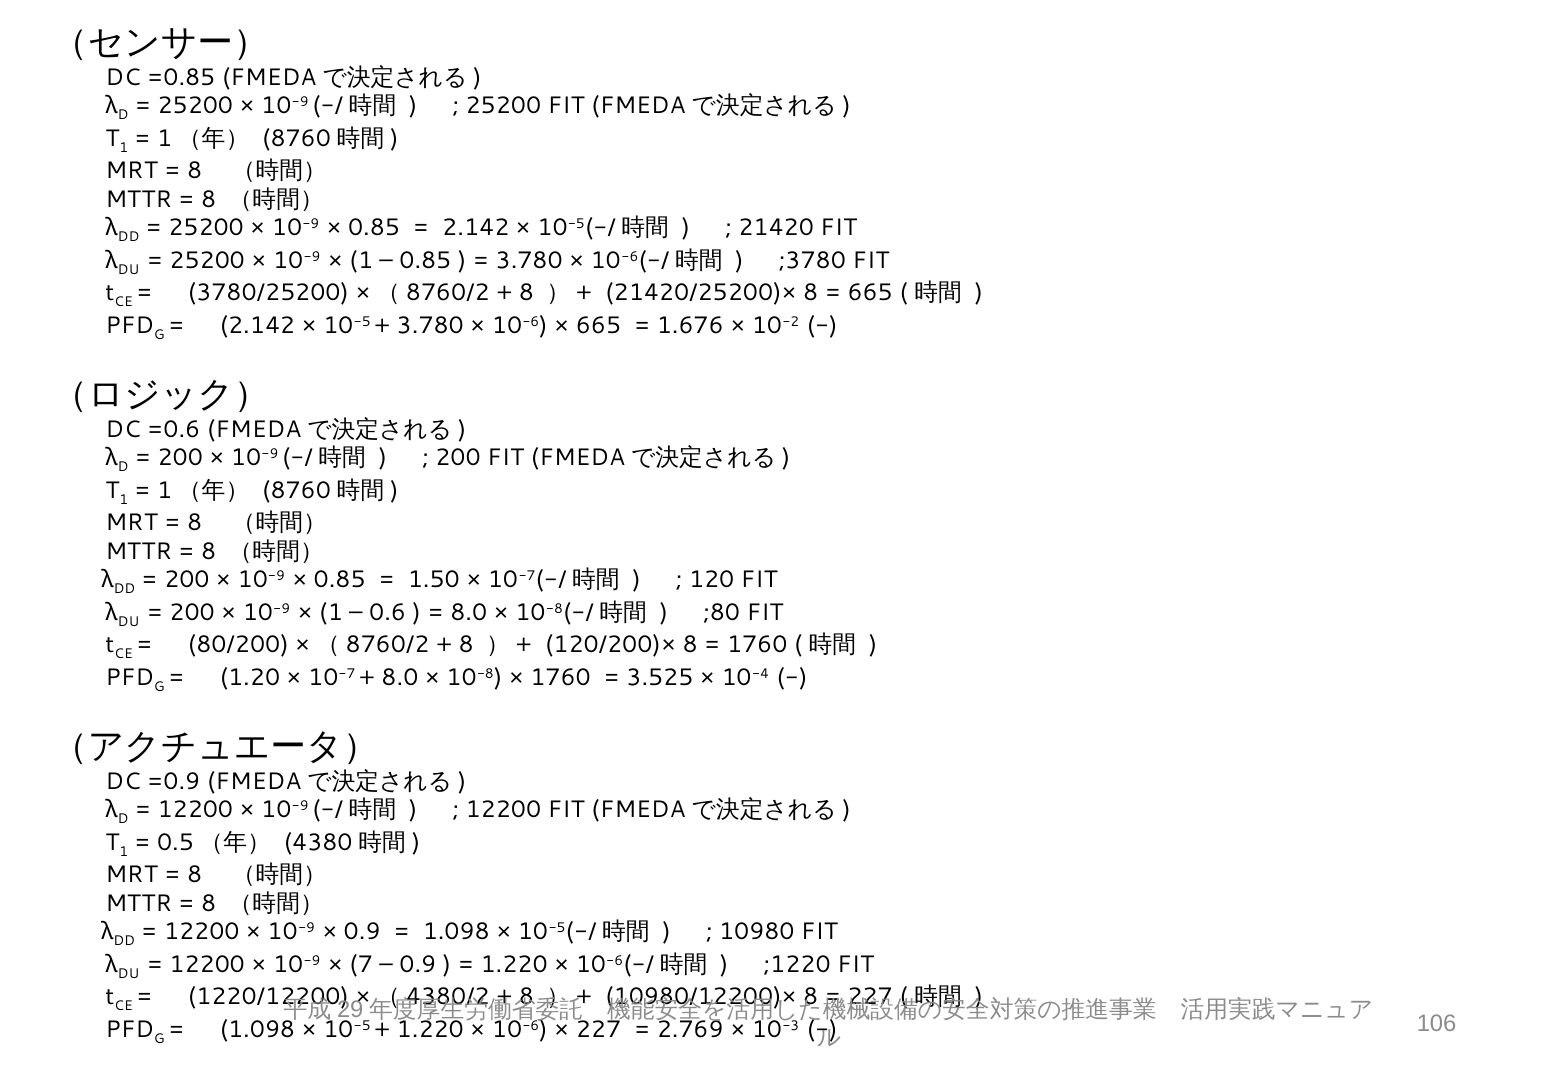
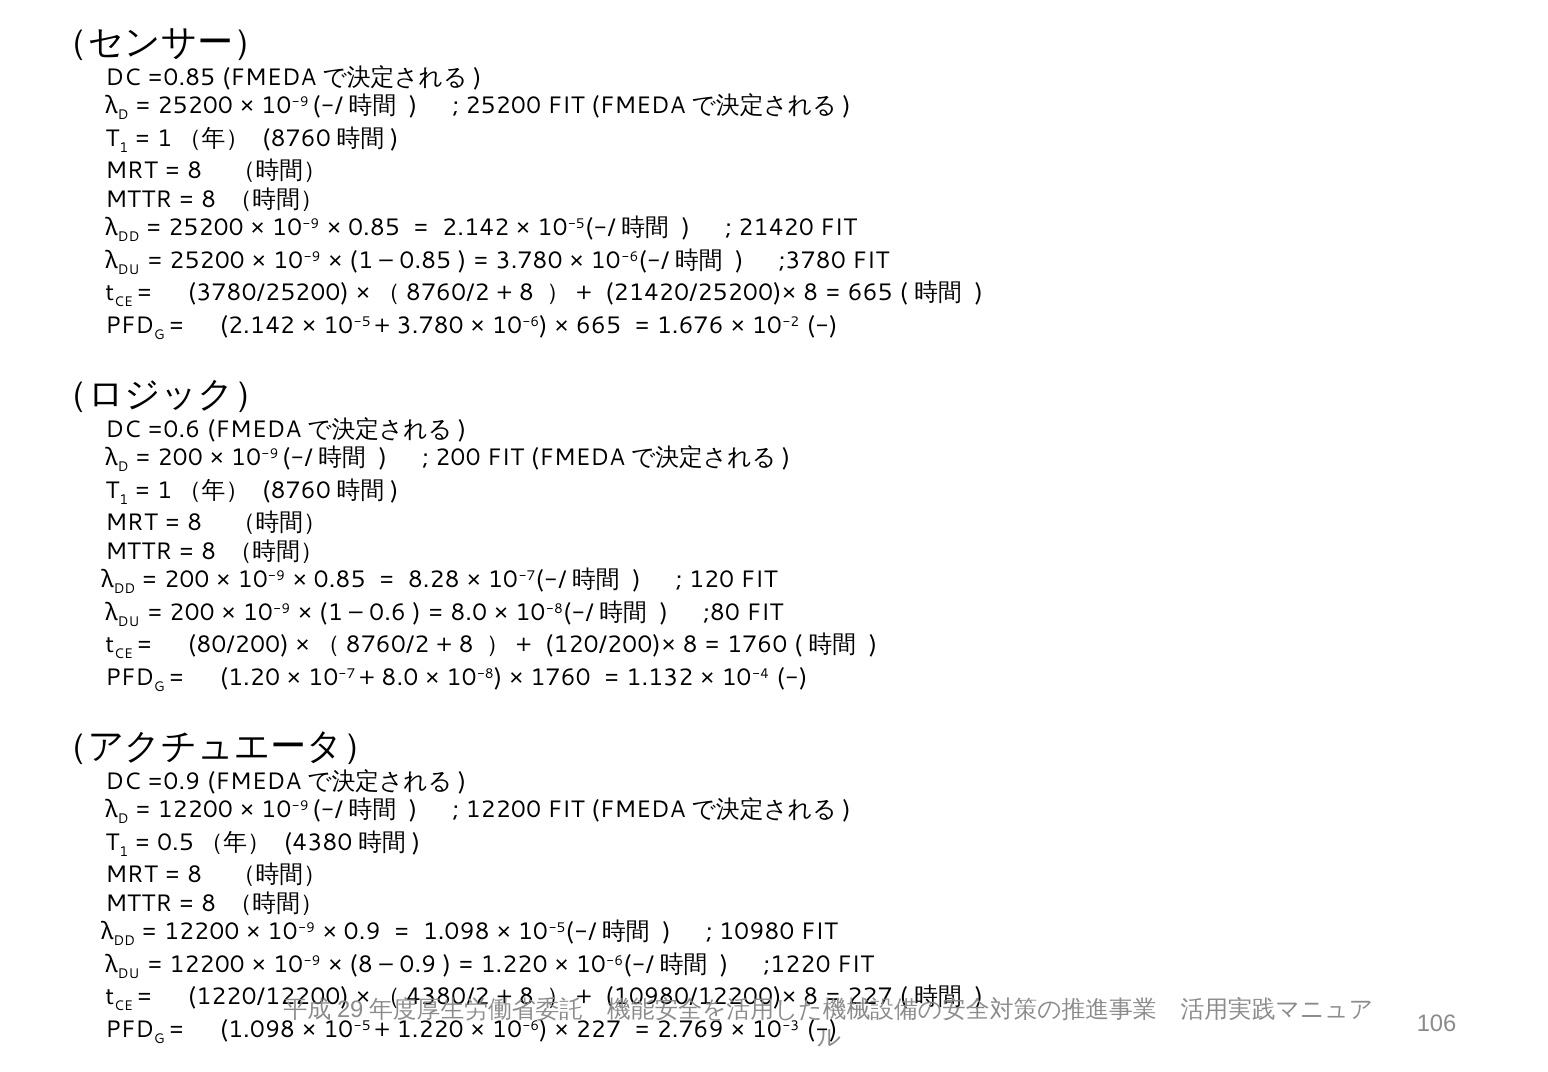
1.50: 1.50 -> 8.28 (434, 580)
3.525: 3.525 -> 1.132 (660, 677)
7: 7 -> 8 (361, 964)
